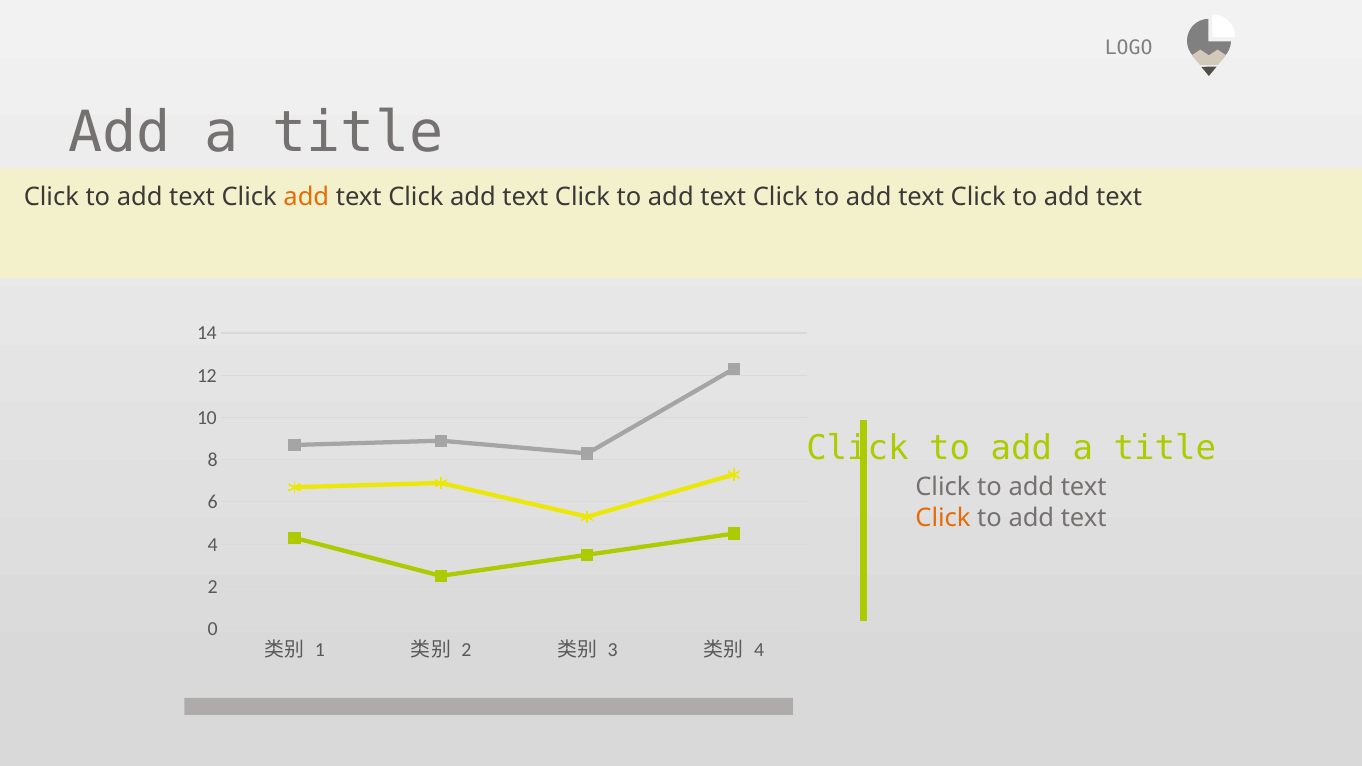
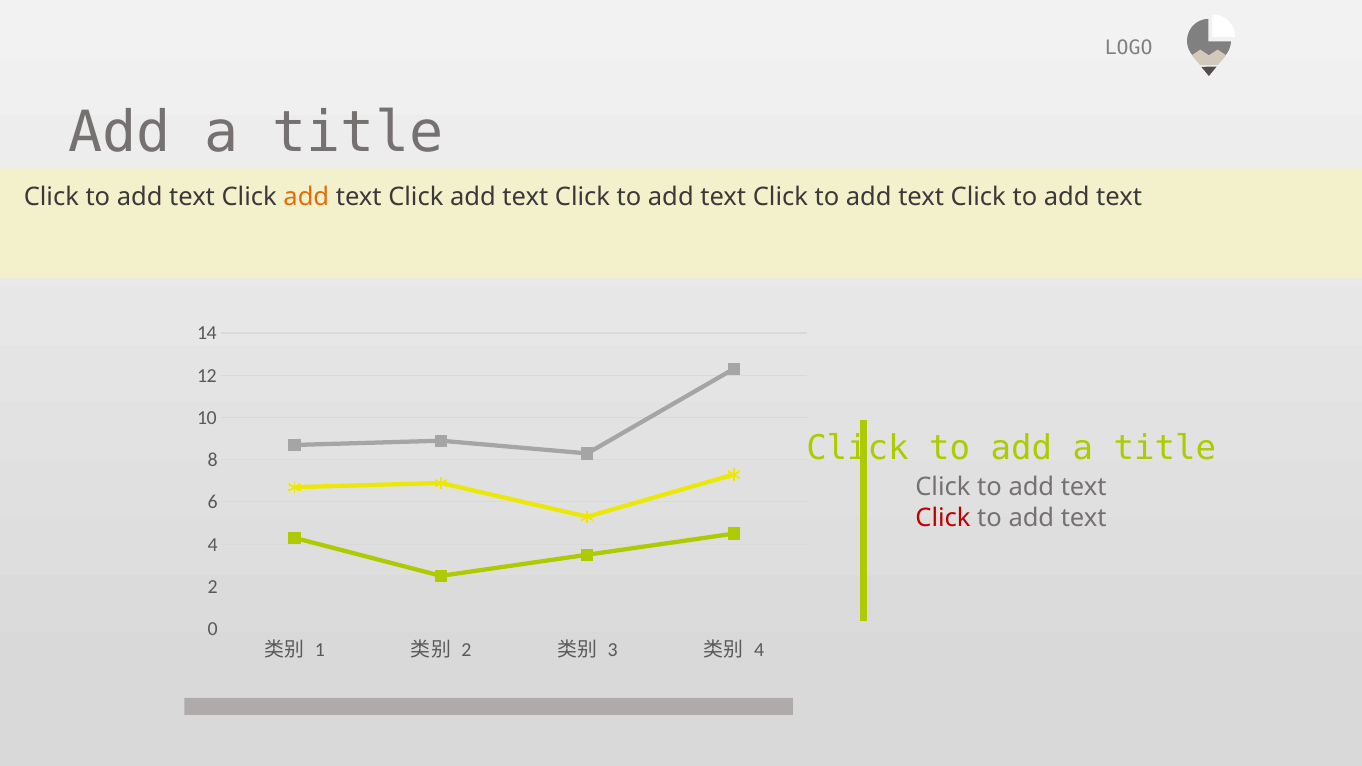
Click colour: orange -> red (943, 518)
